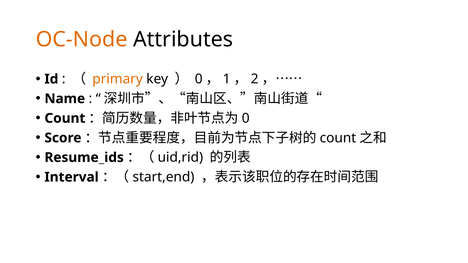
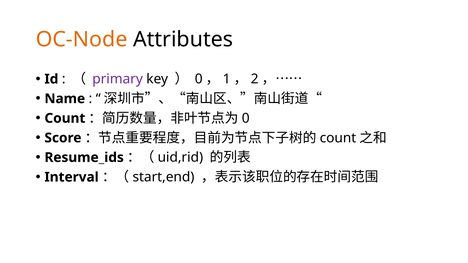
primary colour: orange -> purple (118, 79)
